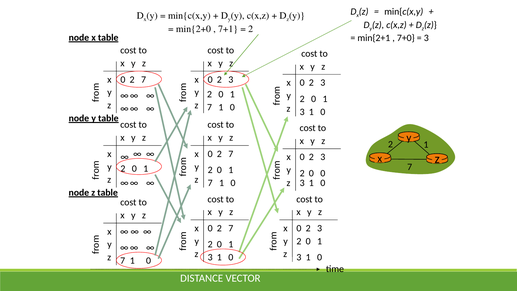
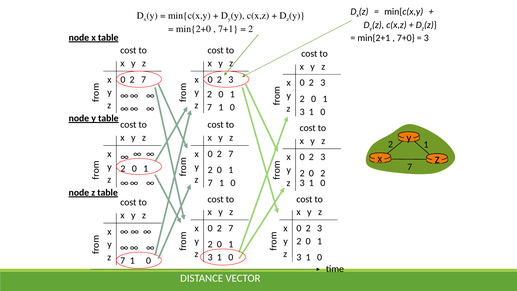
2 0 0: 0 -> 2 (323, 173)
